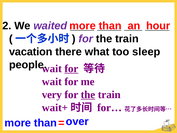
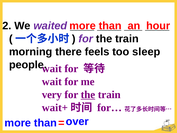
vacation: vacation -> morning (31, 52)
what: what -> feels (97, 52)
for underline: present -> none (71, 68)
